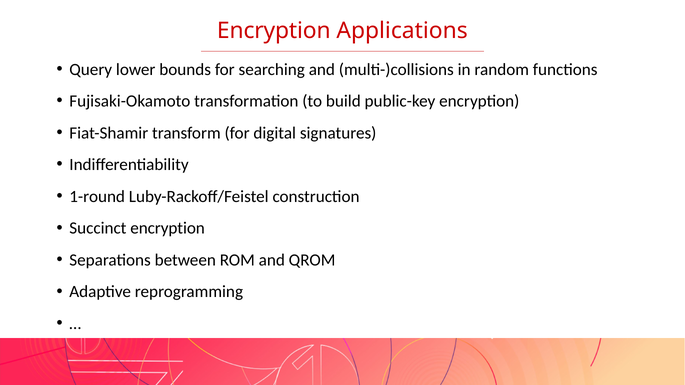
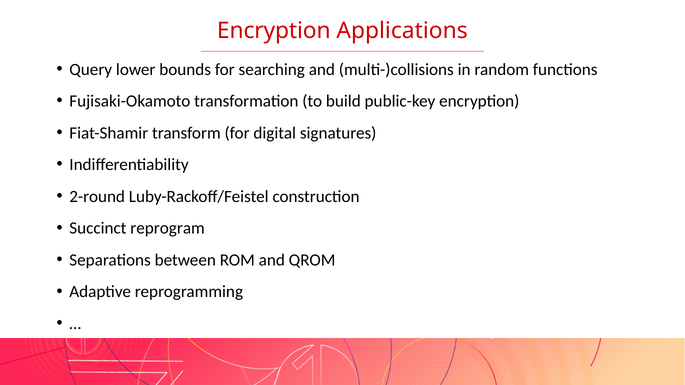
1-round: 1-round -> 2-round (97, 197)
Succinct encryption: encryption -> reprogram (168, 228)
